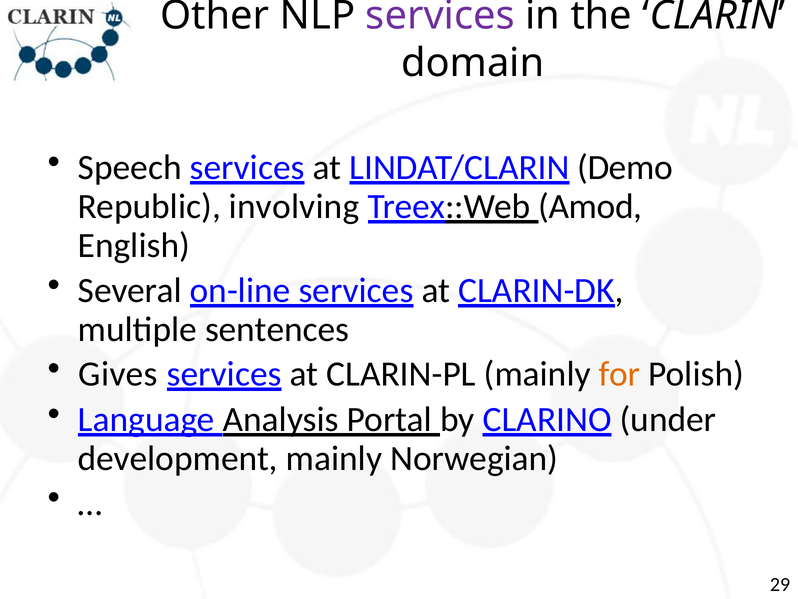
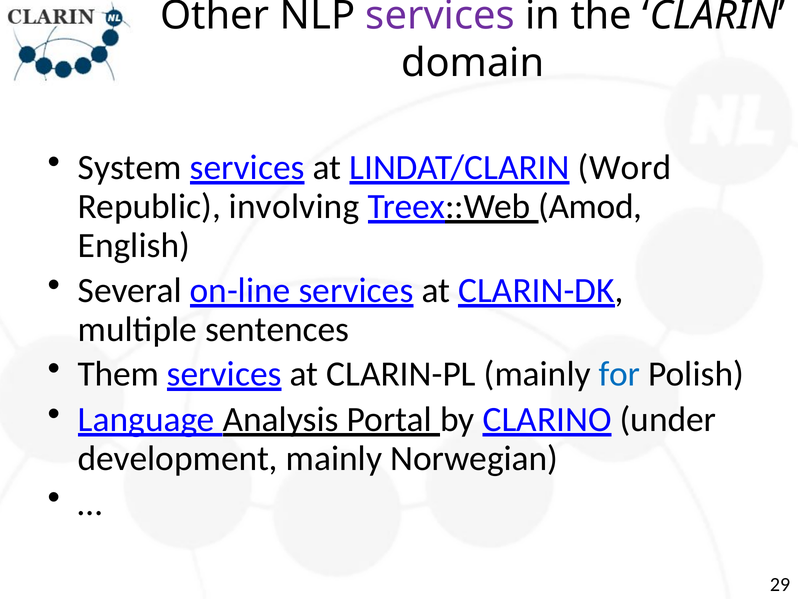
Speech: Speech -> System (130, 167)
Demo: Demo -> Word (625, 167)
Gives: Gives -> Them (118, 374)
for colour: orange -> blue (620, 374)
